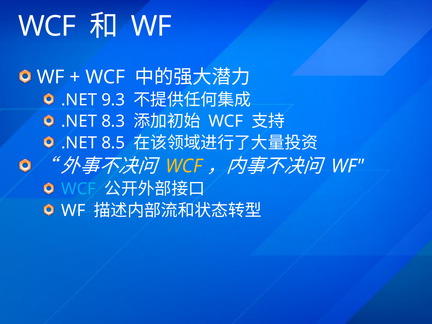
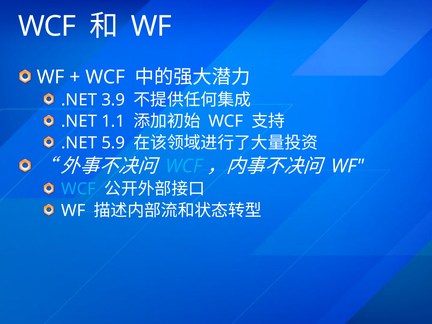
9.3: 9.3 -> 3.9 (113, 100)
8.3: 8.3 -> 1.1 (113, 121)
8.5: 8.5 -> 5.9 (113, 143)
WCF colour: yellow -> light blue (184, 166)
